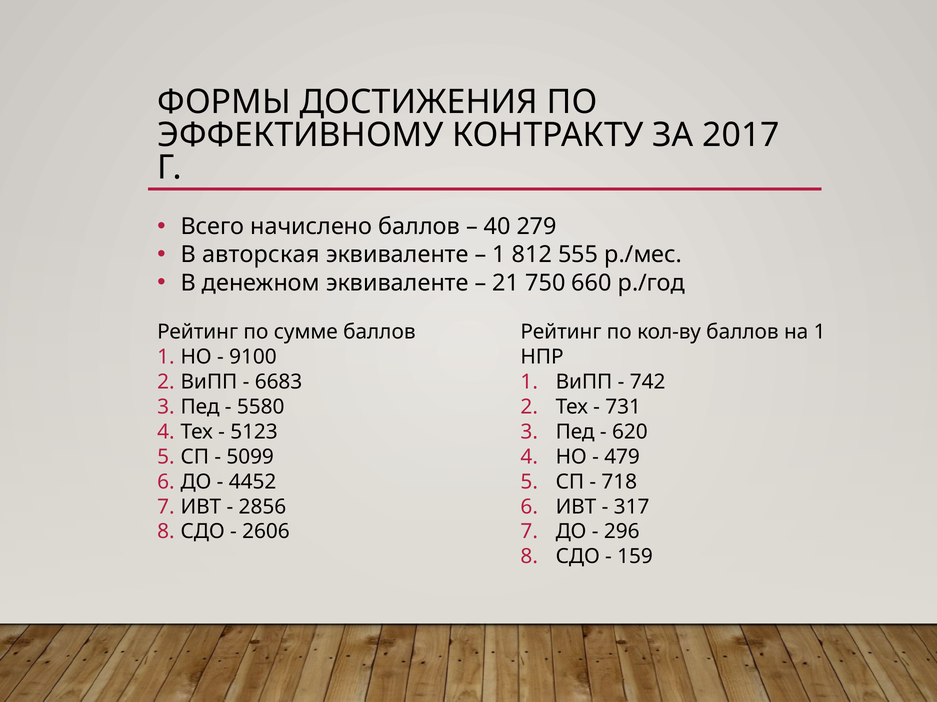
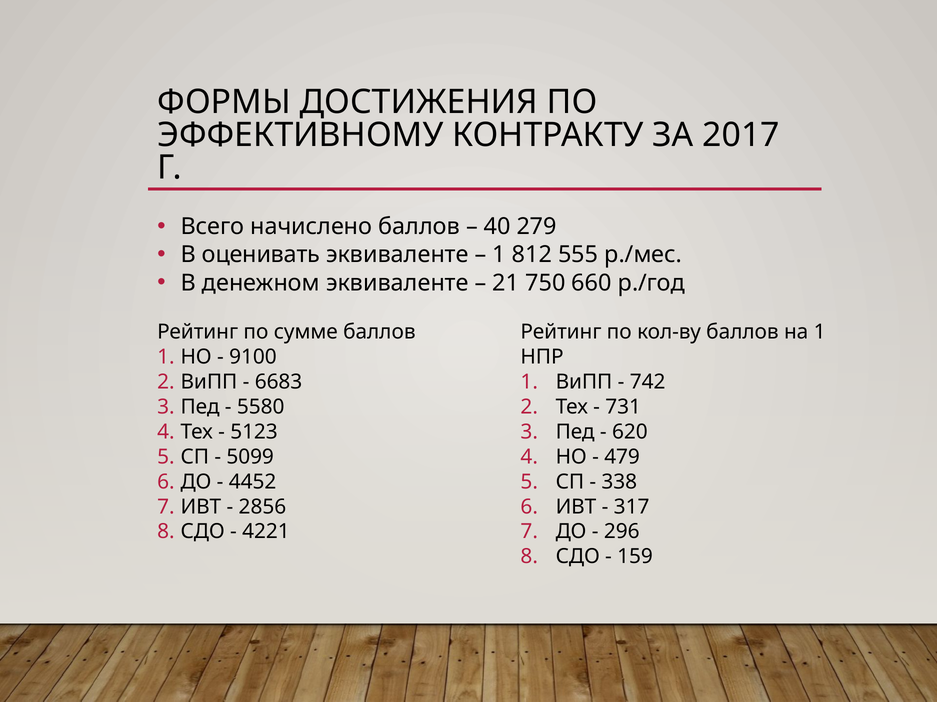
авторская: авторская -> оценивать (261, 255)
718: 718 -> 338 (619, 482)
2606: 2606 -> 4221 (266, 532)
